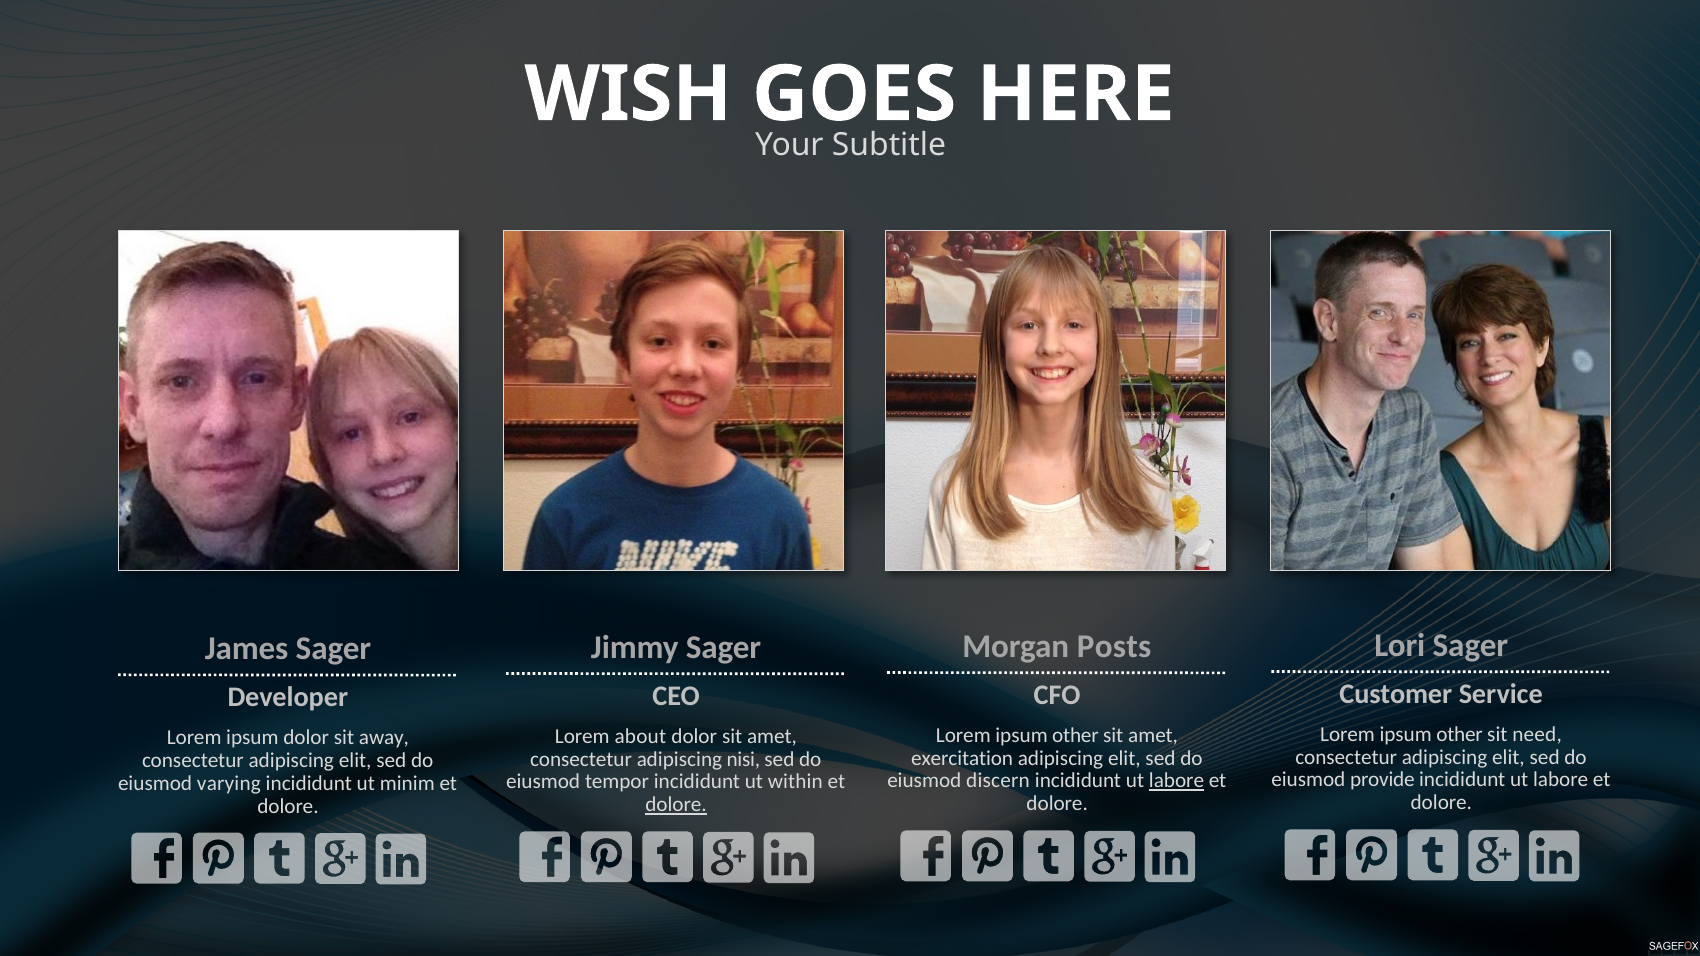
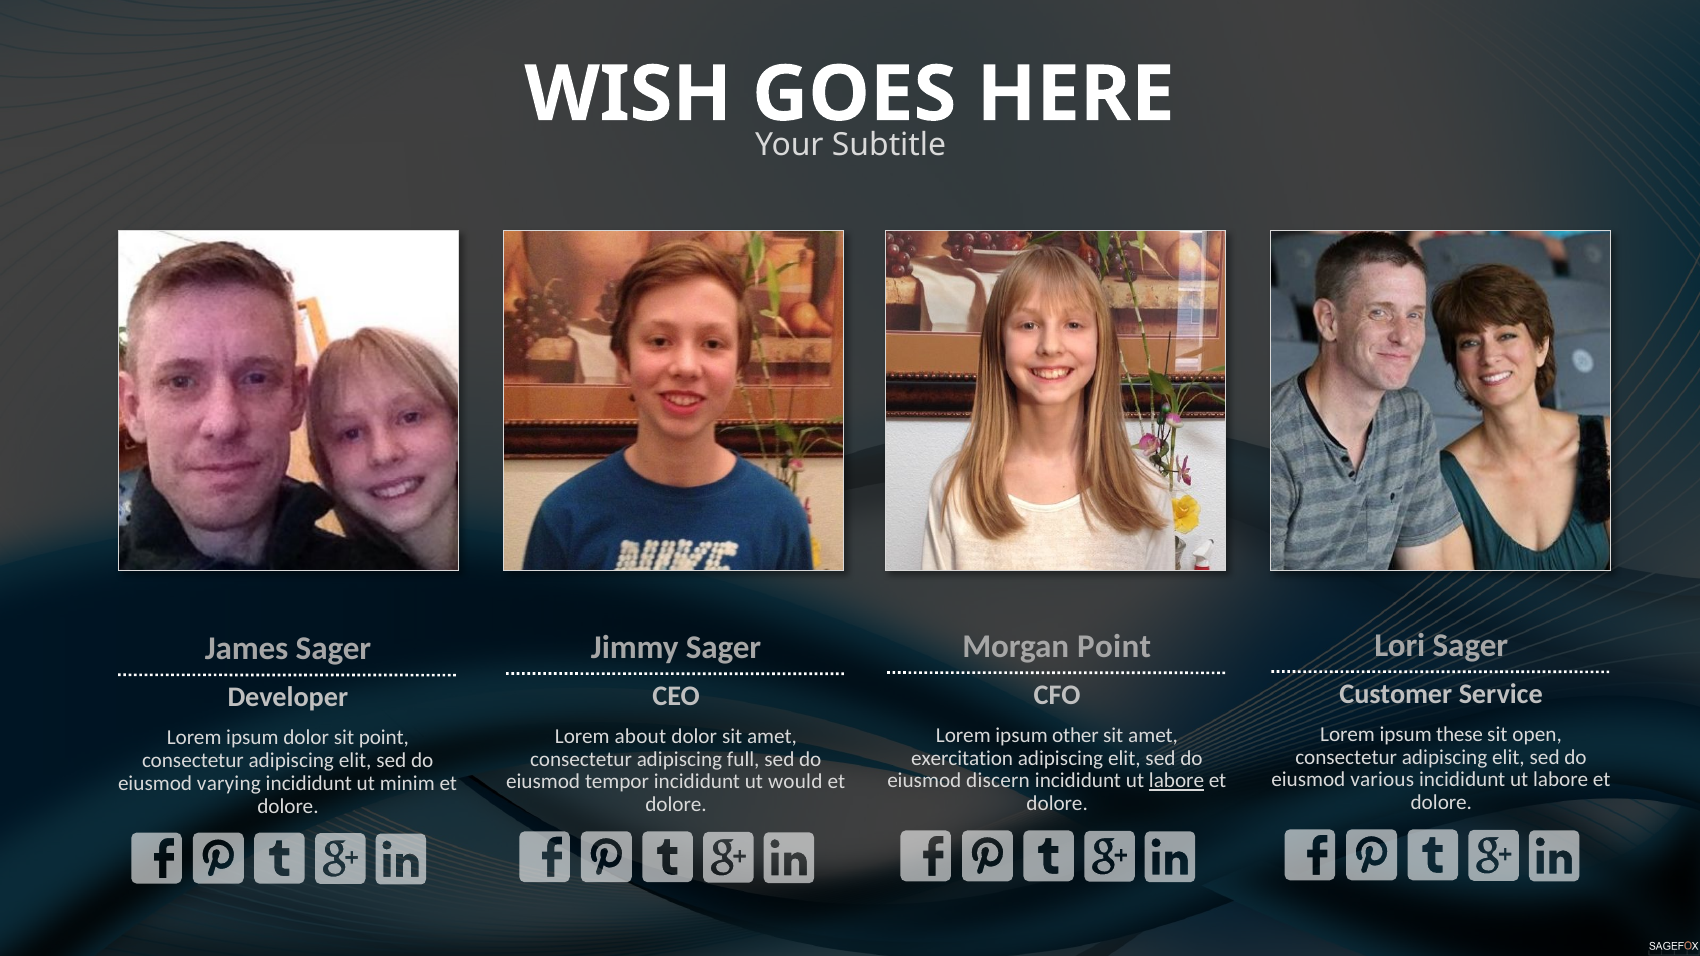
Morgan Posts: Posts -> Point (1114, 646)
other: other -> these (1460, 734)
need: need -> open (1537, 734)
sit away: away -> point (384, 738)
nisi: nisi -> full (743, 759)
provide: provide -> various (1382, 780)
within: within -> would (795, 782)
dolore underline: present -> none (676, 805)
